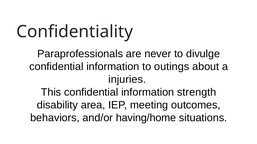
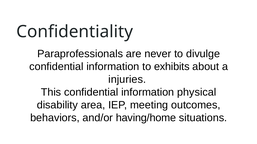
outings: outings -> exhibits (172, 67)
strength: strength -> physical (197, 93)
